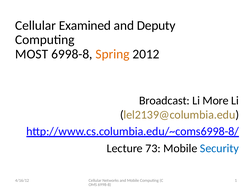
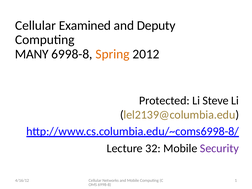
MOST: MOST -> MANY (32, 54)
Broadcast: Broadcast -> Protected (164, 100)
More: More -> Steve (216, 100)
73: 73 -> 32 (153, 148)
Security colour: blue -> purple (219, 148)
